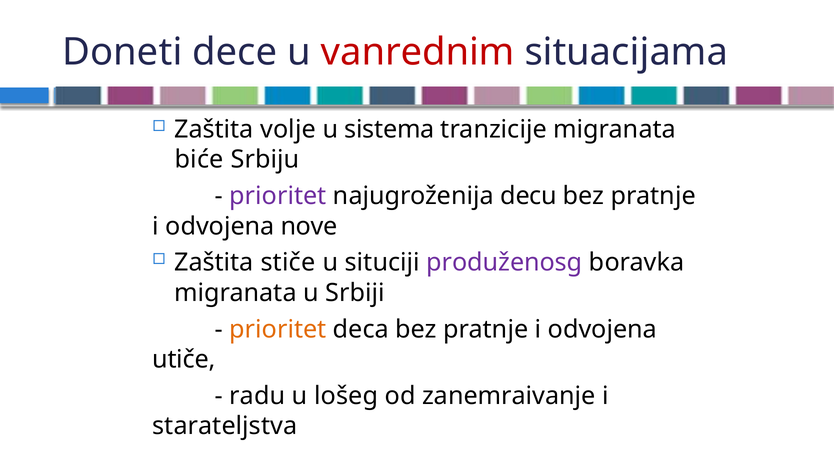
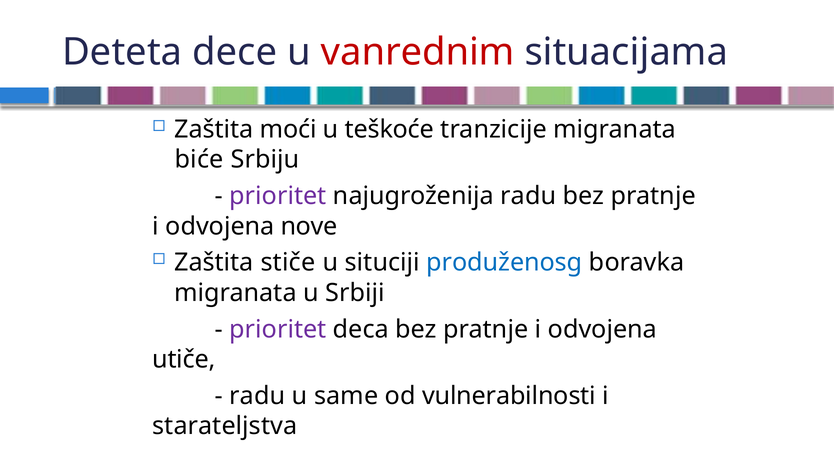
Doneti: Doneti -> Deteta (122, 52)
volje: volje -> moći (288, 129)
sistema: sistema -> teškoće (389, 129)
najugroženija decu: decu -> radu (528, 196)
produženosg colour: purple -> blue (504, 263)
prioritet colour: orange -> purple (278, 329)
lošeg: lošeg -> same (346, 396)
zanemraivanje: zanemraivanje -> vulnerabilnosti (509, 396)
